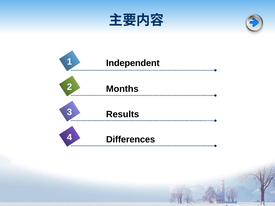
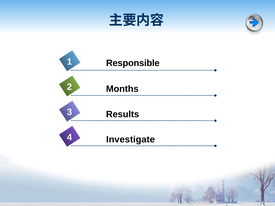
Independent: Independent -> Responsible (133, 63)
Differences: Differences -> Investigate (131, 140)
